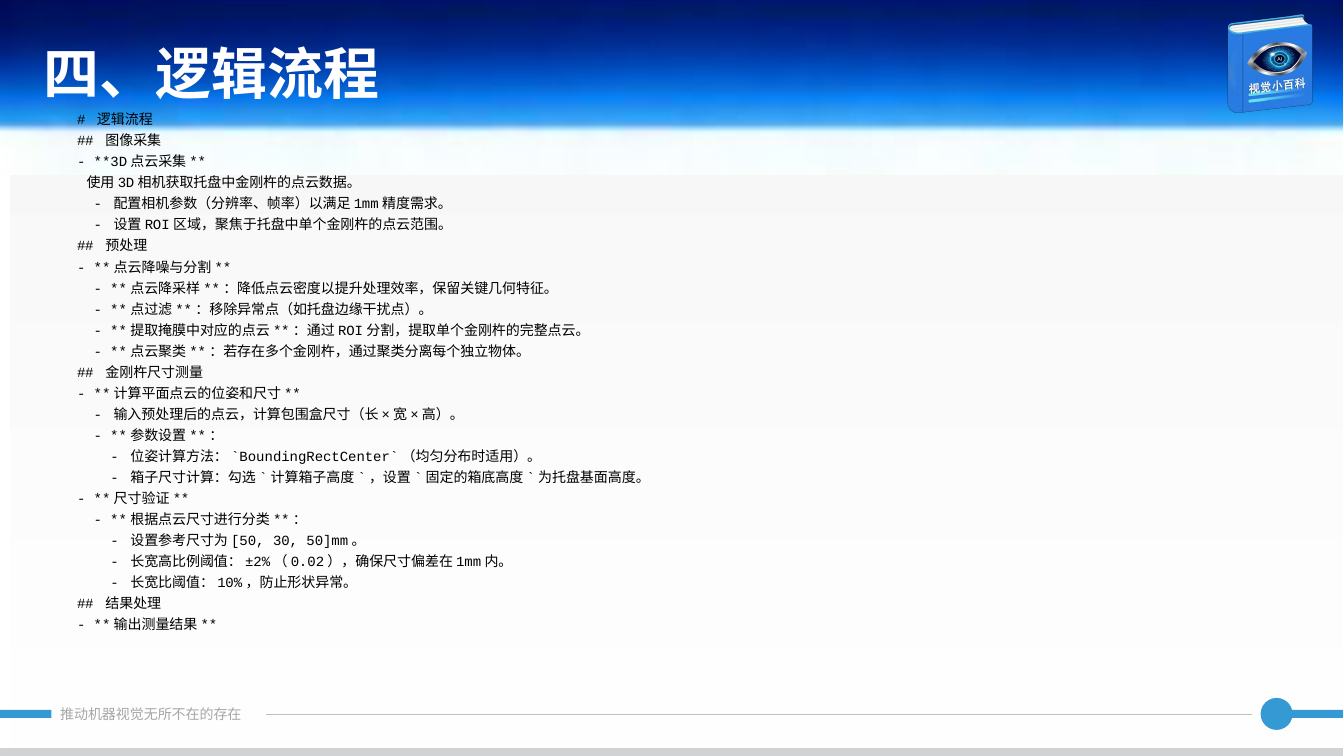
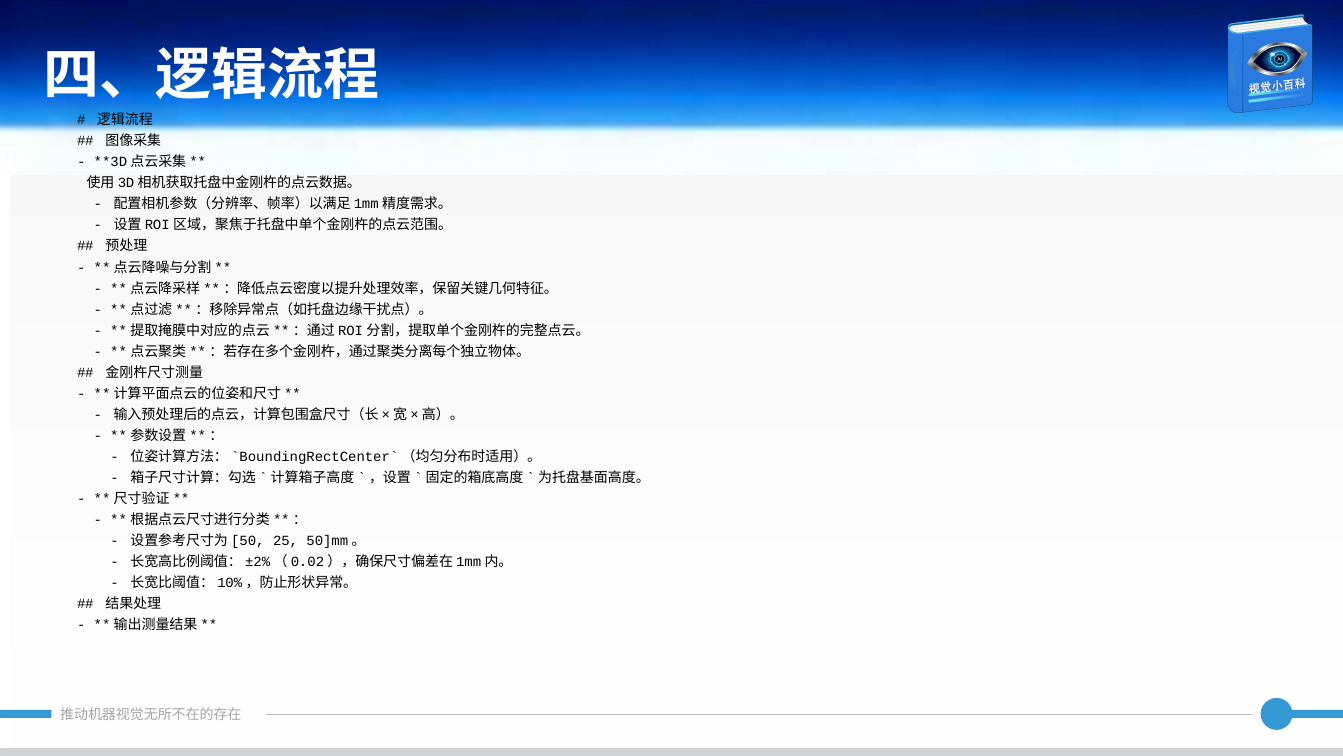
30: 30 -> 25 (286, 540)
